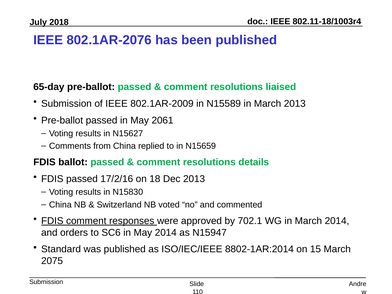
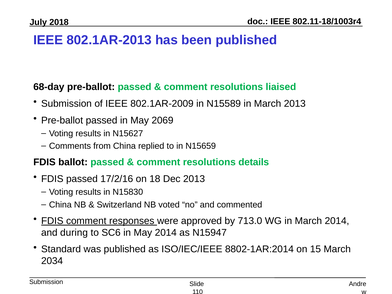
802.1AR-2076: 802.1AR-2076 -> 802.1AR-2013 (109, 40)
65-day: 65-day -> 68-day (49, 87)
2061: 2061 -> 2069 (163, 120)
702.1: 702.1 -> 713.0 (250, 221)
orders: orders -> during (74, 233)
2075: 2075 -> 2034 (52, 261)
